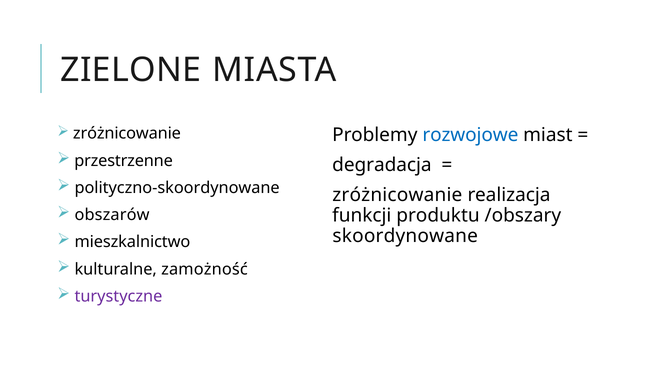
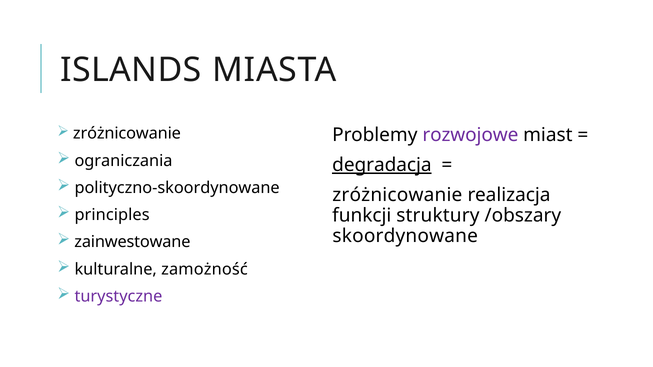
ZIELONE: ZIELONE -> ISLANDS (131, 70)
rozwojowe colour: blue -> purple (470, 135)
przestrzenne: przestrzenne -> ograniczania (123, 161)
degradacja underline: none -> present (382, 165)
obszarów: obszarów -> principles (112, 215)
produktu: produktu -> struktury (438, 216)
mieszkalnictwo: mieszkalnictwo -> zainwestowane (132, 242)
